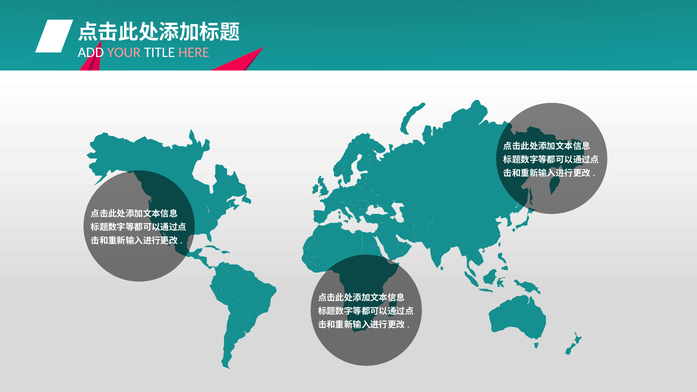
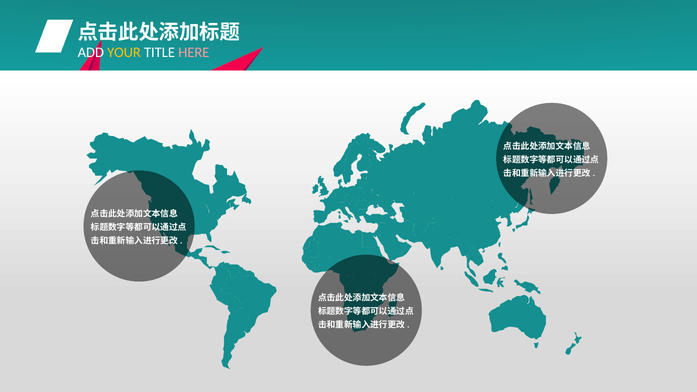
YOUR colour: pink -> yellow (124, 52)
